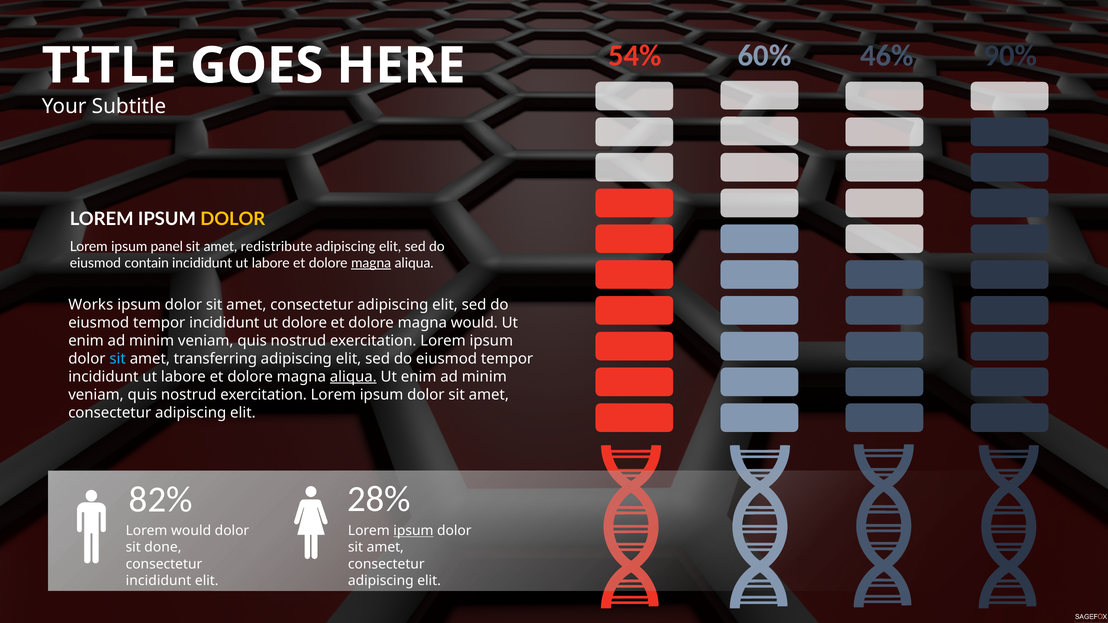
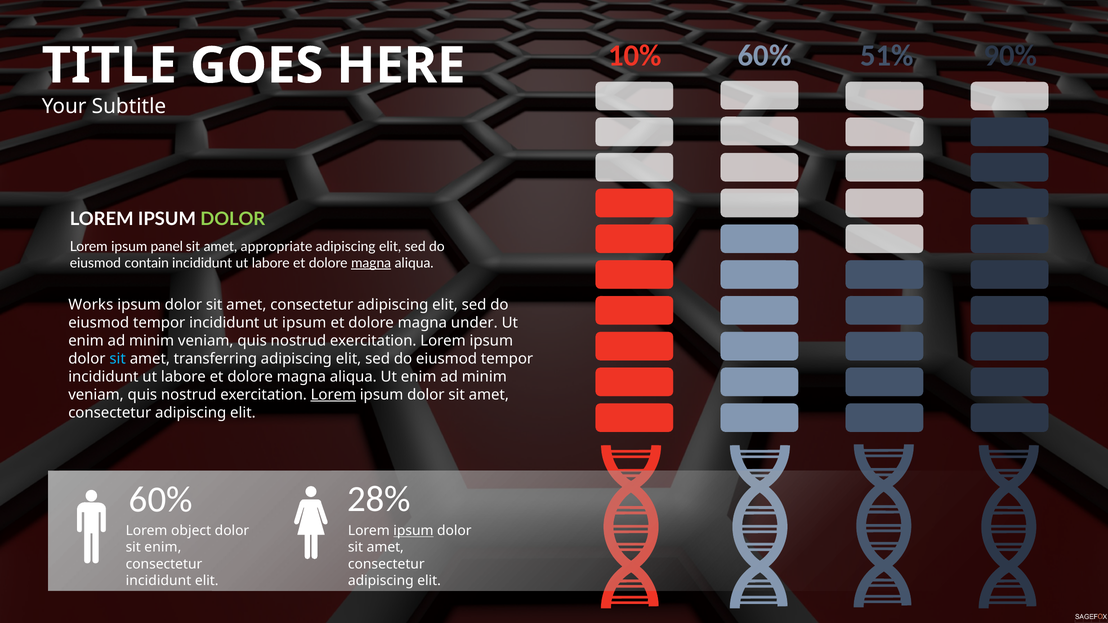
54%: 54% -> 10% (635, 56)
46%: 46% -> 51% (887, 56)
DOLOR colour: yellow -> light green (233, 219)
redistribute: redistribute -> appropriate (277, 247)
ut dolore: dolore -> ipsum (304, 323)
magna would: would -> under (474, 323)
aliqua underline: present -> none (353, 377)
Lorem underline: none -> present (333, 395)
82%: 82% -> 60% (161, 500)
Lorem would: would -> object (191, 531)
sit done: done -> enim (163, 548)
